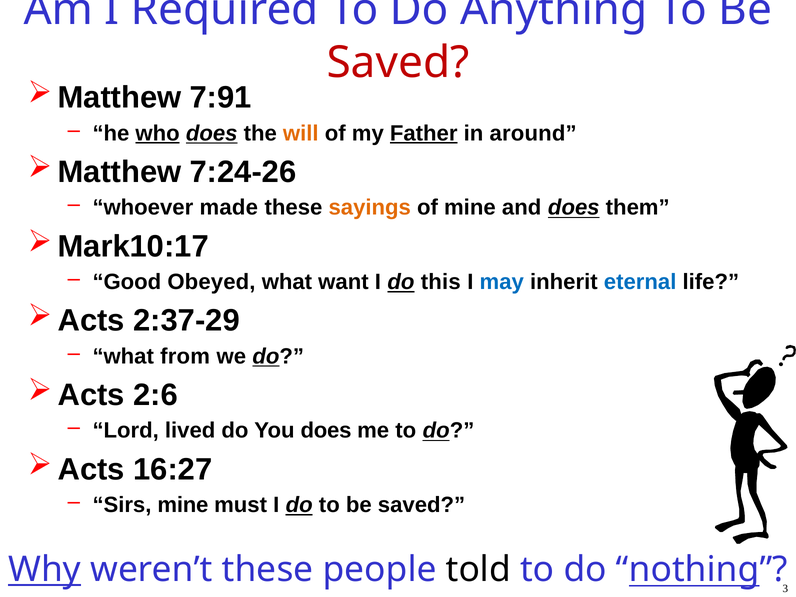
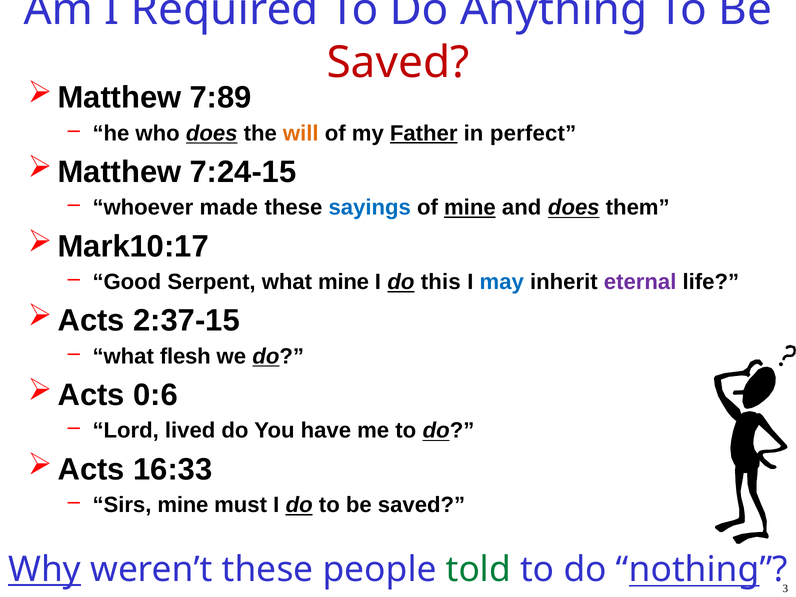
7:91: 7:91 -> 7:89 (221, 98)
who underline: present -> none (158, 133)
around: around -> perfect (533, 133)
7:24-26: 7:24-26 -> 7:24-15 (243, 172)
sayings colour: orange -> blue (370, 208)
mine underline: none -> present (470, 208)
Obeyed: Obeyed -> Serpent (212, 282)
what want: want -> mine (344, 282)
eternal colour: blue -> purple (640, 282)
2:37-29: 2:37-29 -> 2:37-15 (186, 321)
from: from -> flesh (185, 356)
2:6: 2:6 -> 0:6 (156, 395)
You does: does -> have (326, 431)
16:27: 16:27 -> 16:33 (173, 469)
told colour: black -> green (478, 570)
